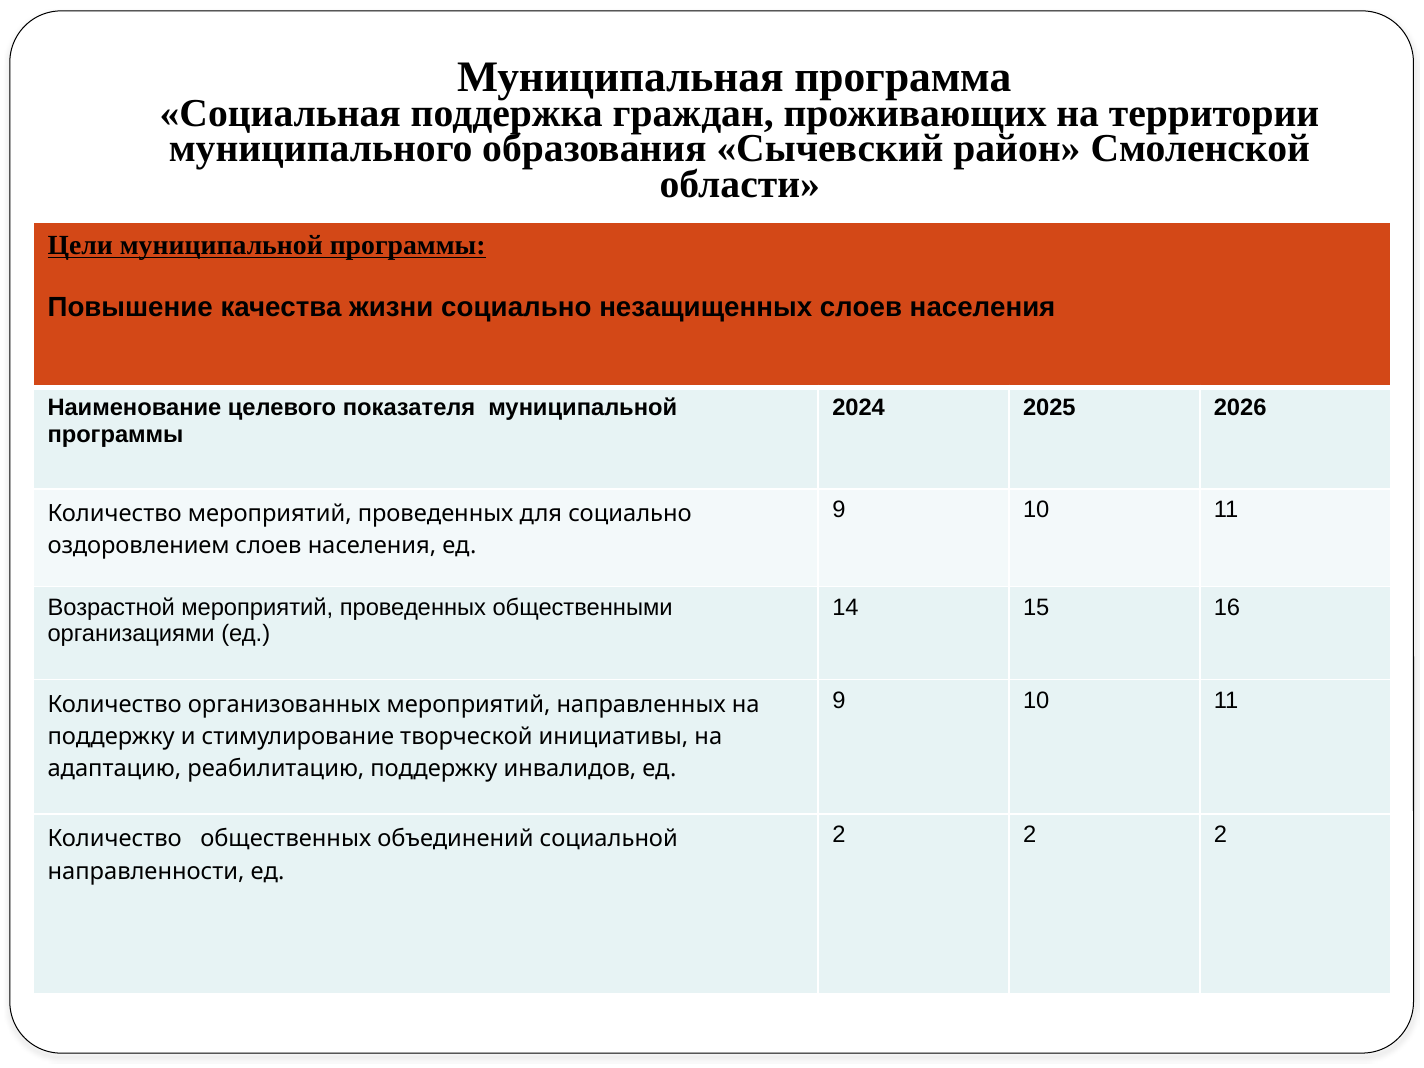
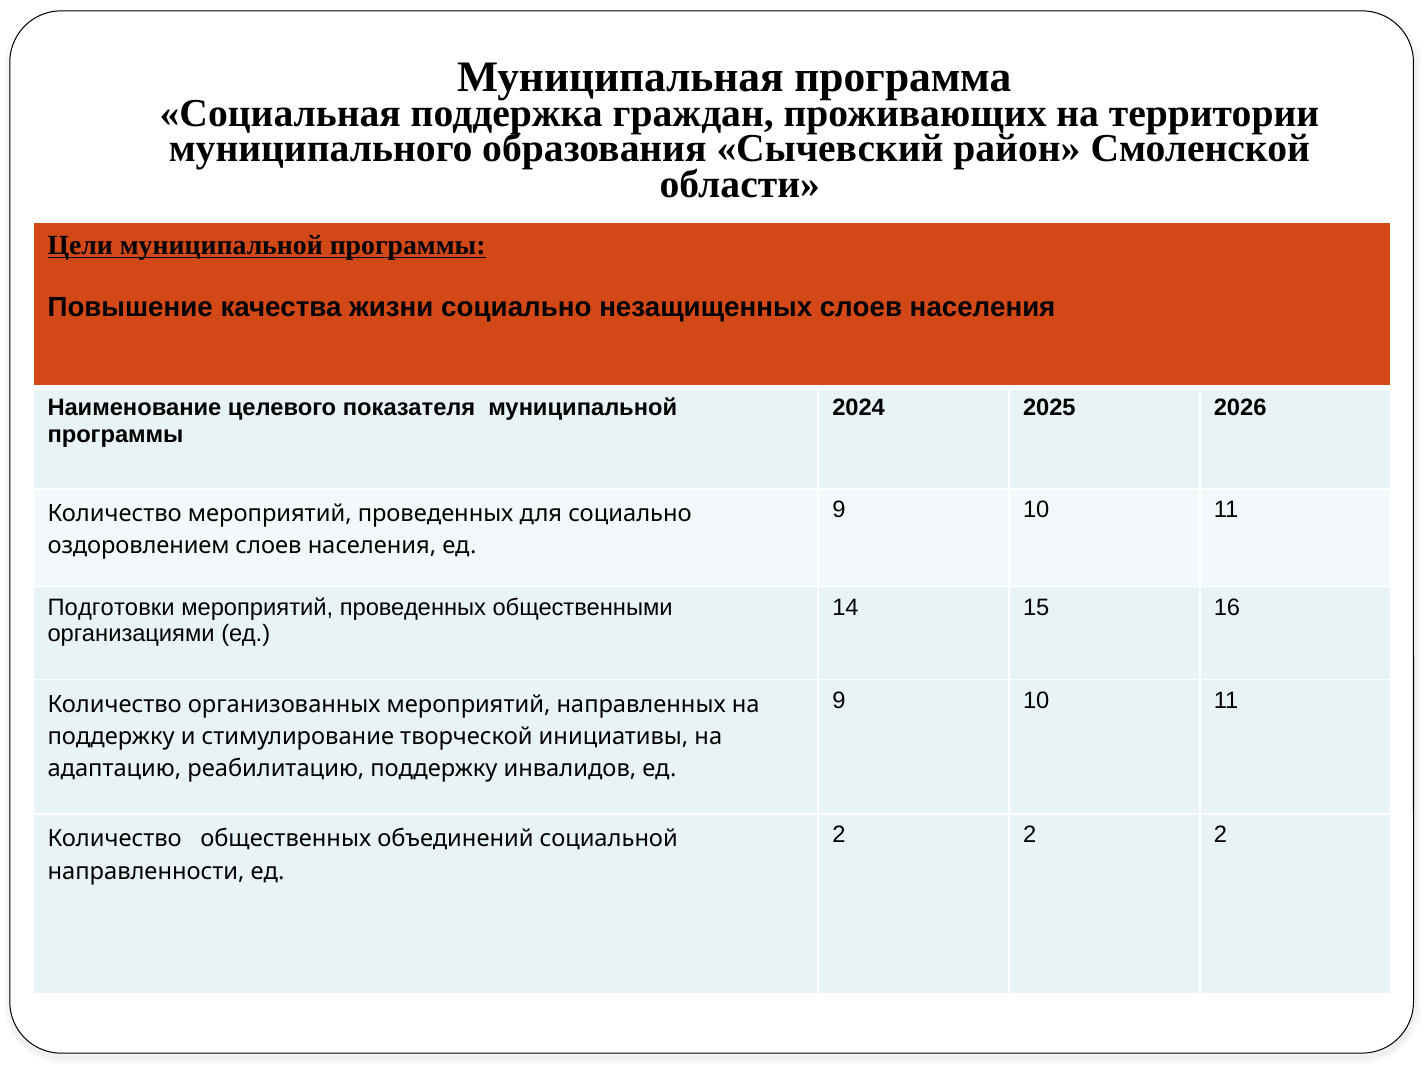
Возрастной: Возрастной -> Подготовки (111, 607)
